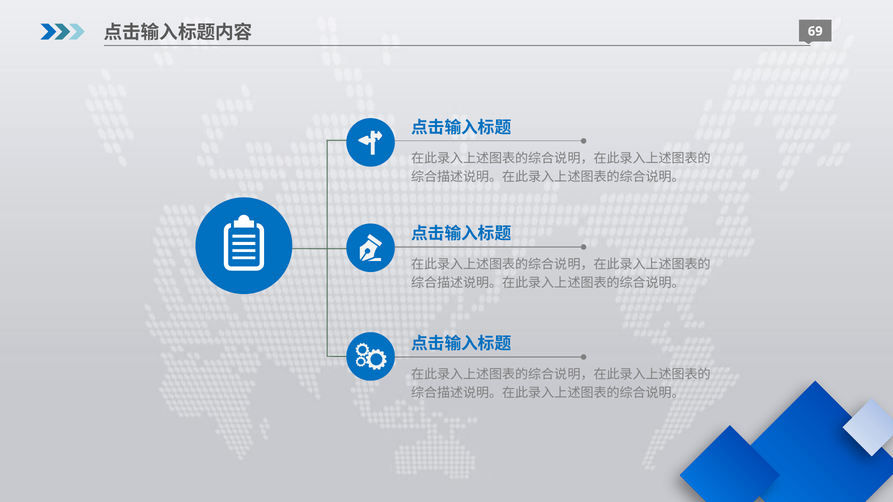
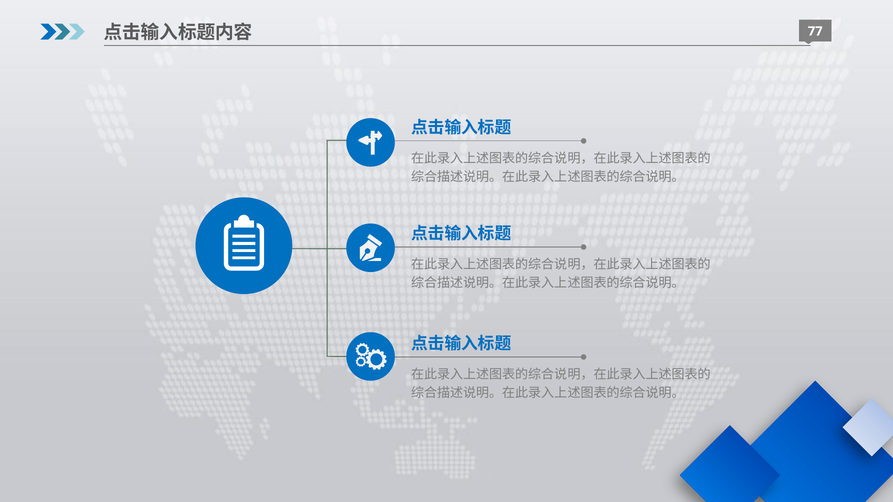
69: 69 -> 77 (815, 31)
